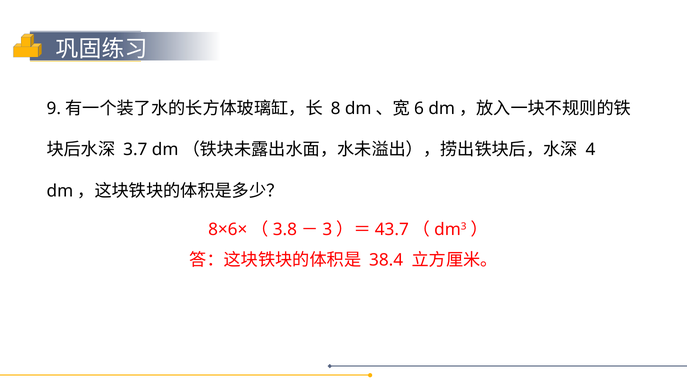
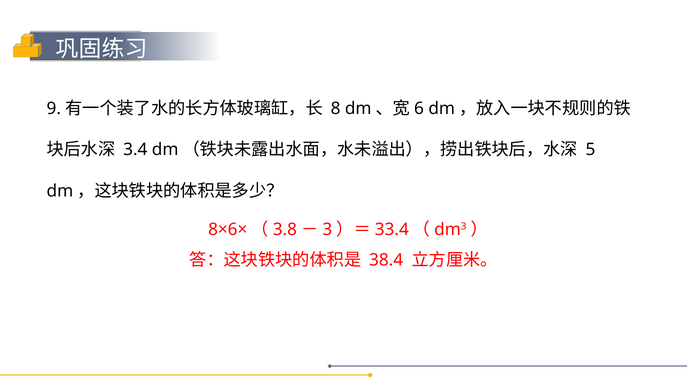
3.7: 3.7 -> 3.4 (135, 150)
4: 4 -> 5 (590, 150)
43.7: 43.7 -> 33.4 (392, 229)
